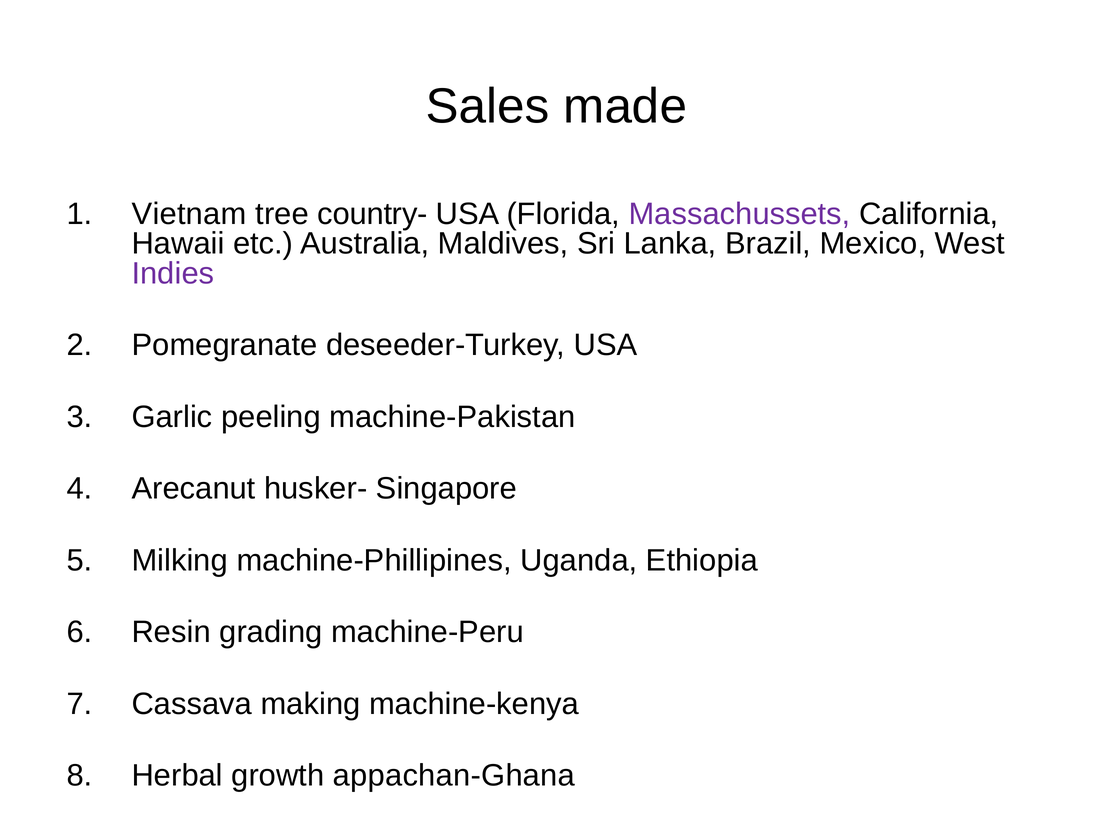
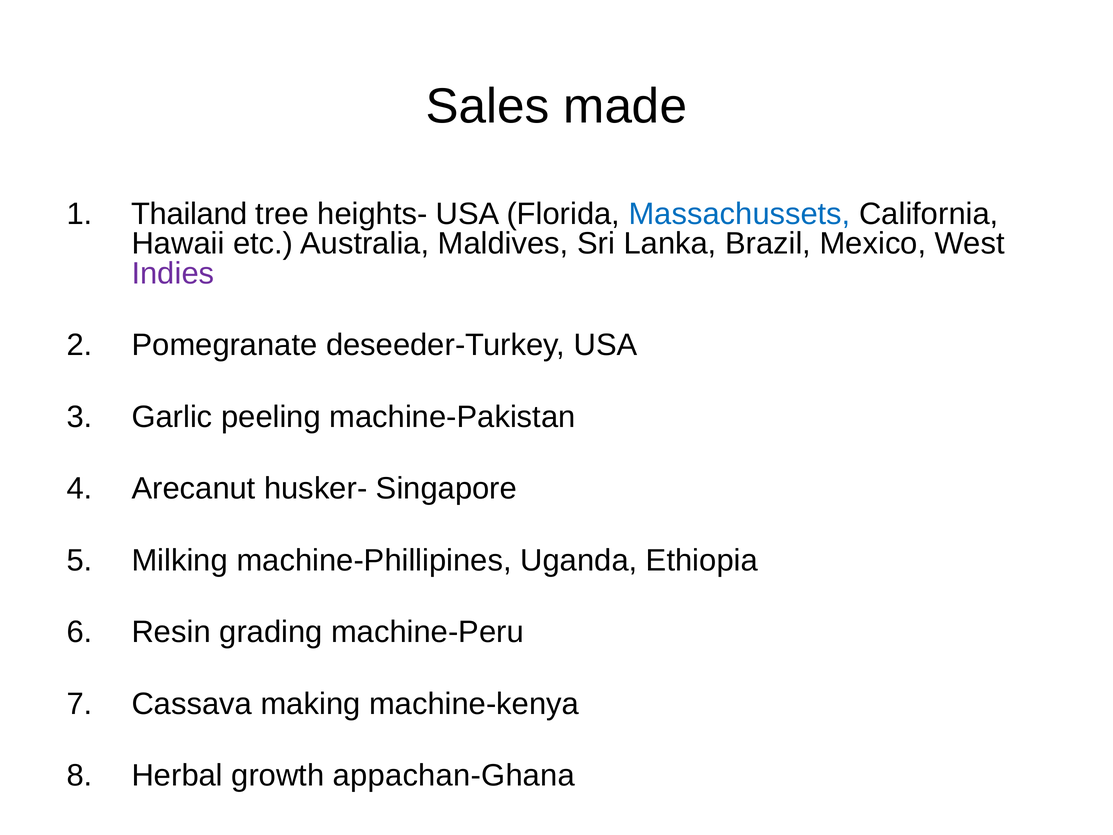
Vietnam: Vietnam -> Thailand (189, 214)
country-: country- -> heights- (372, 214)
Massachussets colour: purple -> blue (740, 214)
